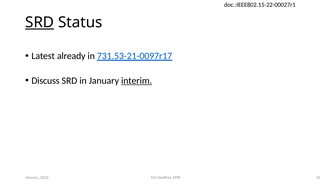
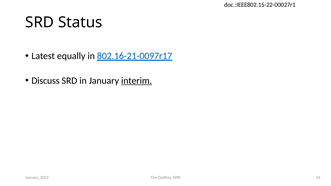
SRD underline: present -> none (40, 22)
already: already -> equally (71, 56)
731.53-21-0097r17: 731.53-21-0097r17 -> 802.16-21-0097r17 (135, 56)
